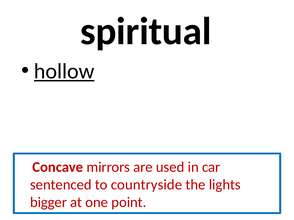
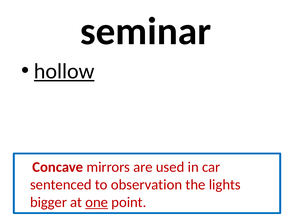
spiritual: spiritual -> seminar (146, 31)
countryside: countryside -> observation (147, 185)
one underline: none -> present (97, 203)
